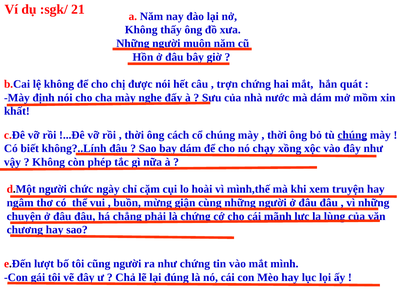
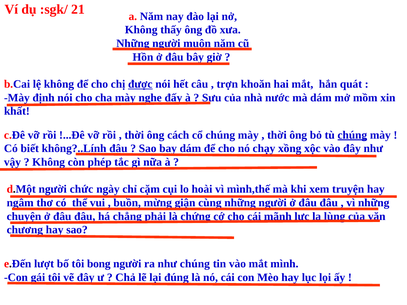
được underline: none -> present (140, 84)
trợn chứng: chứng -> khoăn (256, 84)
cũng: cũng -> bong (99, 264)
như chứng: chứng -> chúng (195, 264)
